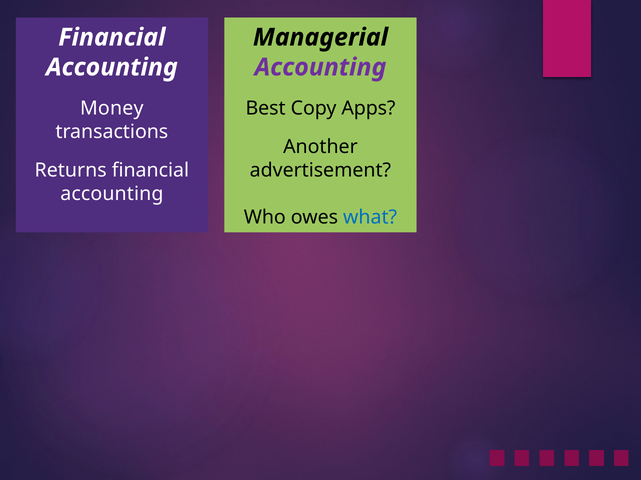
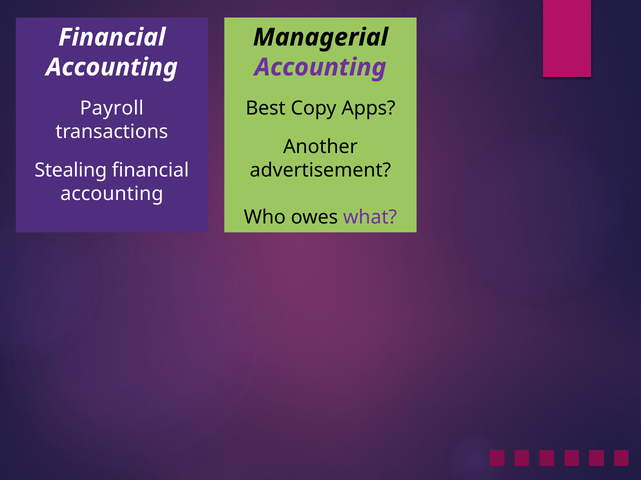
Money: Money -> Payroll (112, 109)
Returns: Returns -> Stealing (71, 171)
what colour: blue -> purple (370, 218)
